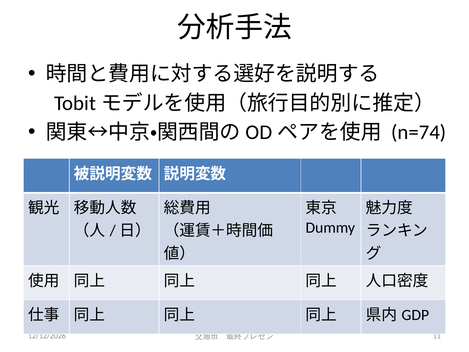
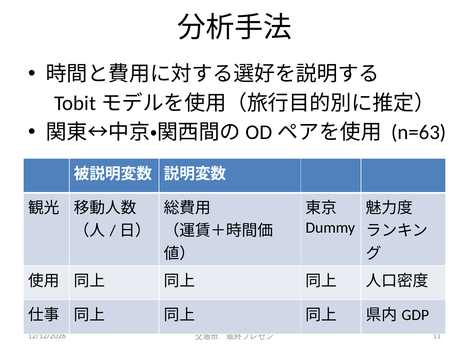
n=74: n=74 -> n=63 (419, 132)
